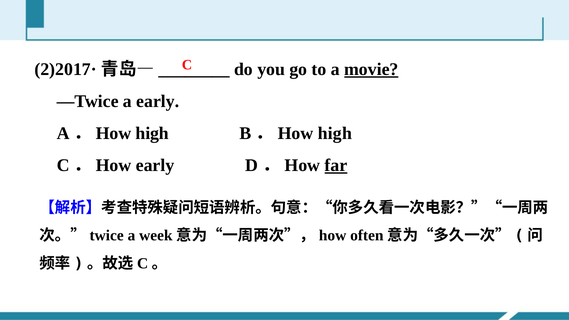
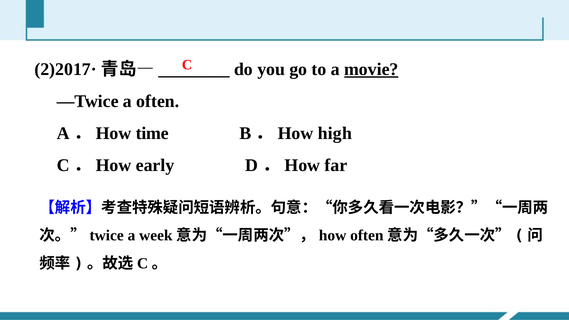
a early: early -> often (158, 101)
high: high -> time (152, 133)
far underline: present -> none (336, 165)
